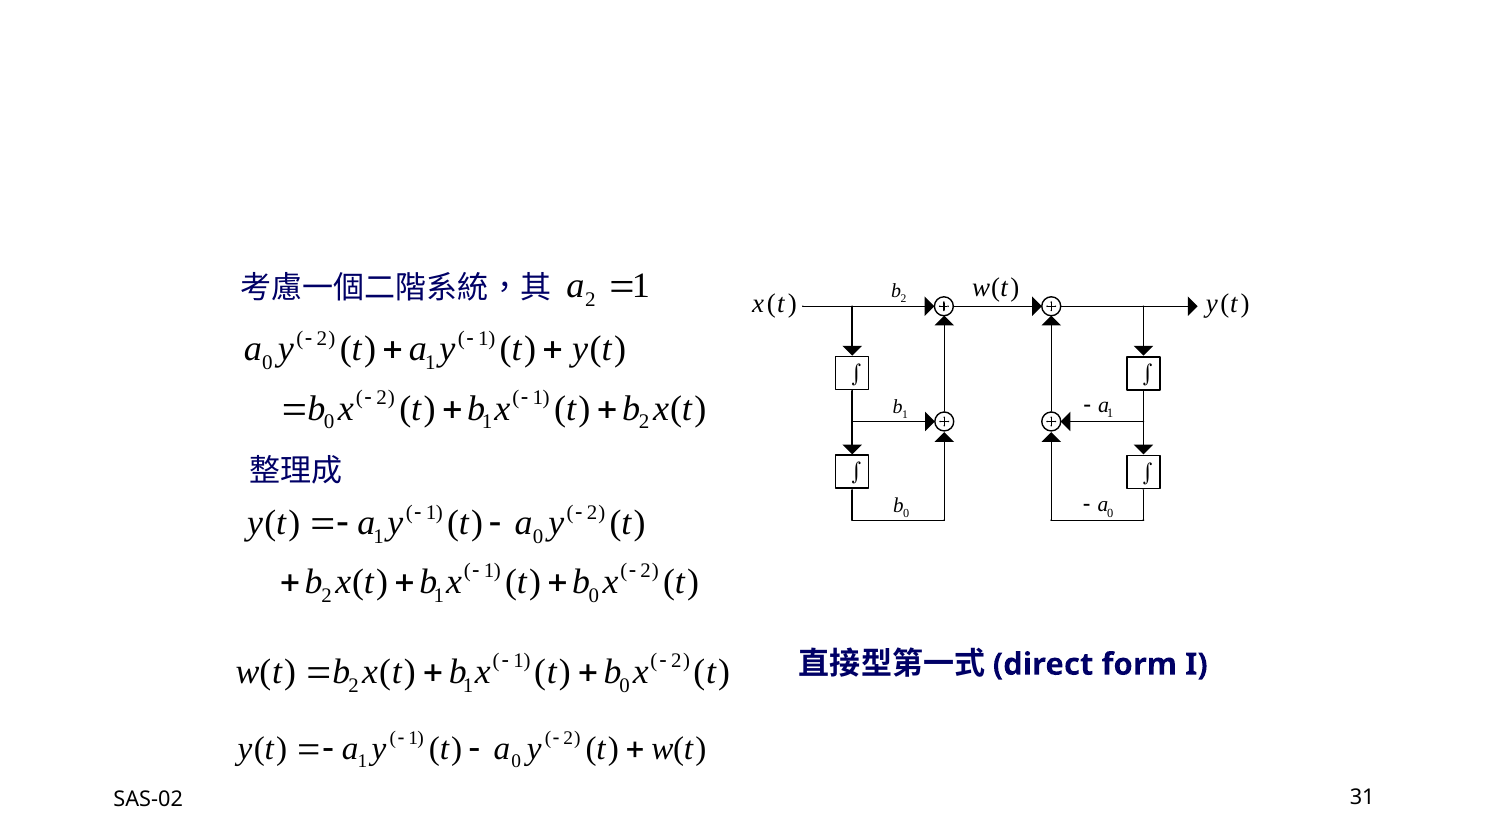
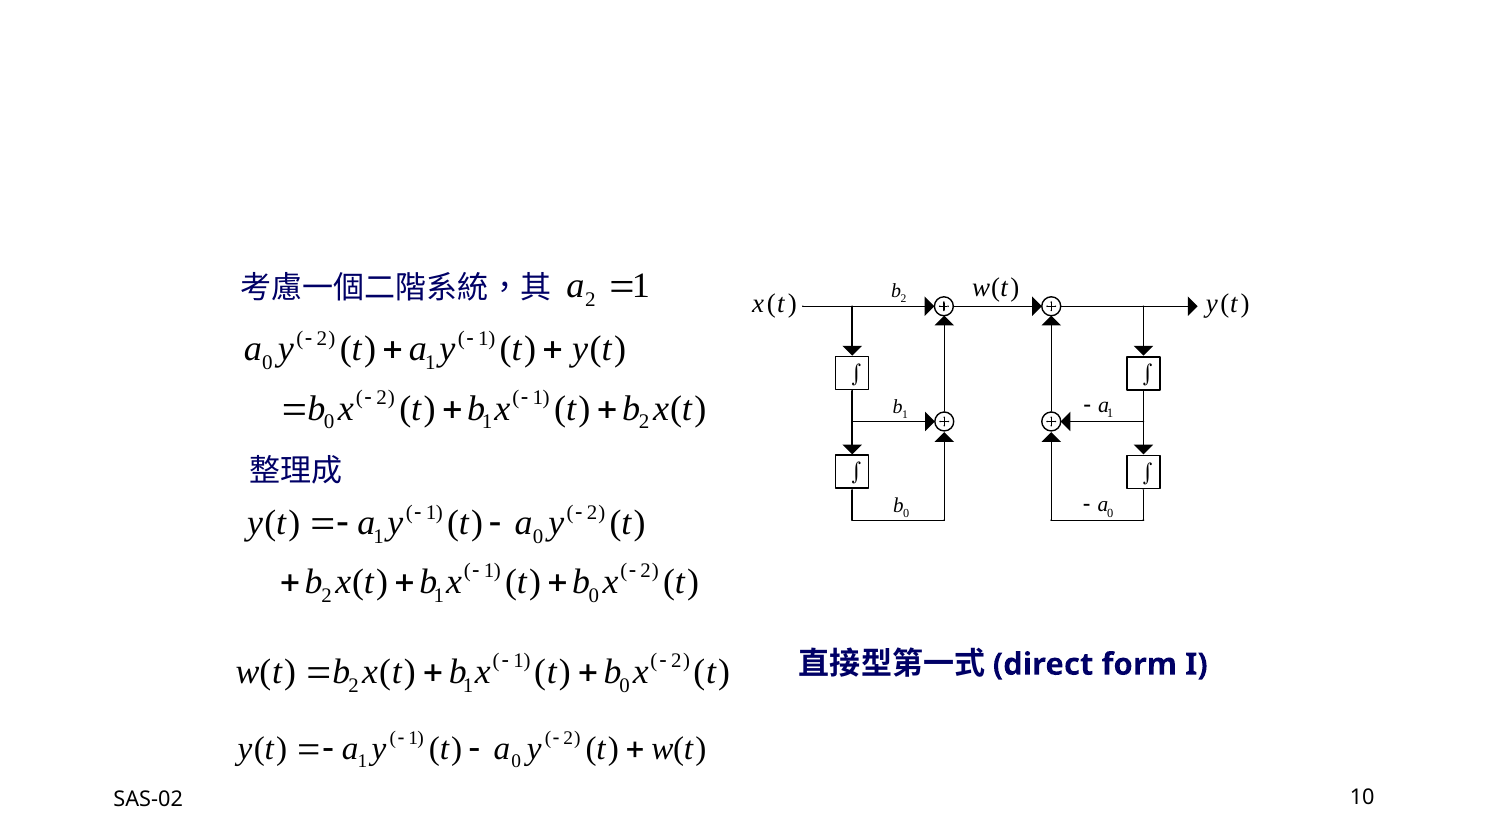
31: 31 -> 10 (1362, 798)
